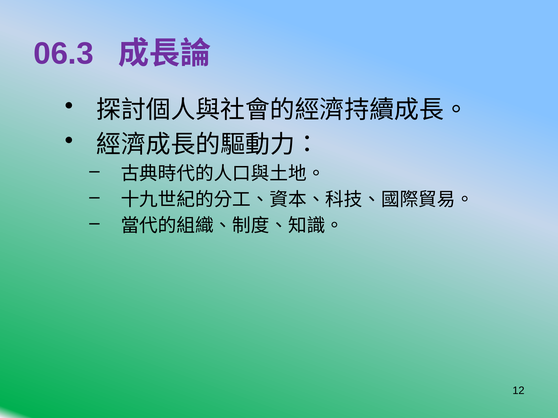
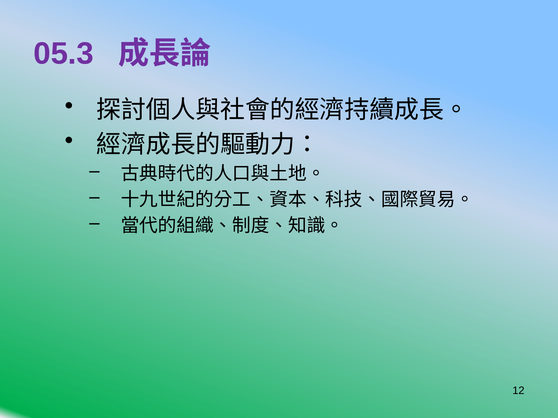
06.3: 06.3 -> 05.3 (64, 54)
